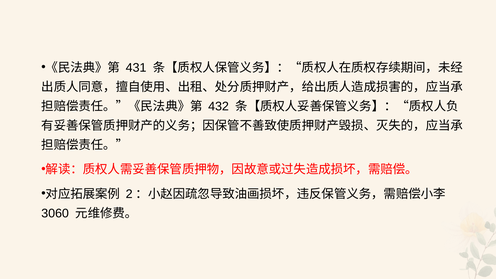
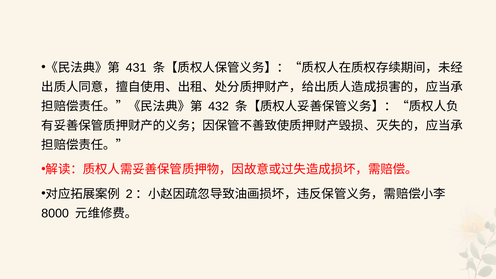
3060: 3060 -> 8000 (55, 213)
